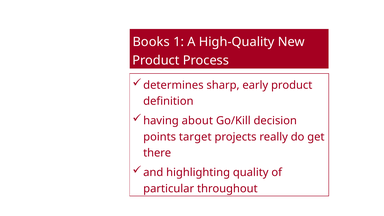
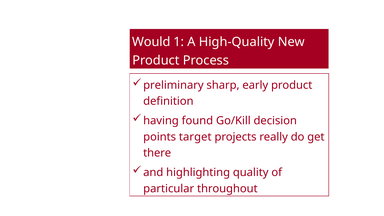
Books: Books -> Would (151, 42)
determines: determines -> preliminary (173, 85)
about: about -> found (197, 121)
